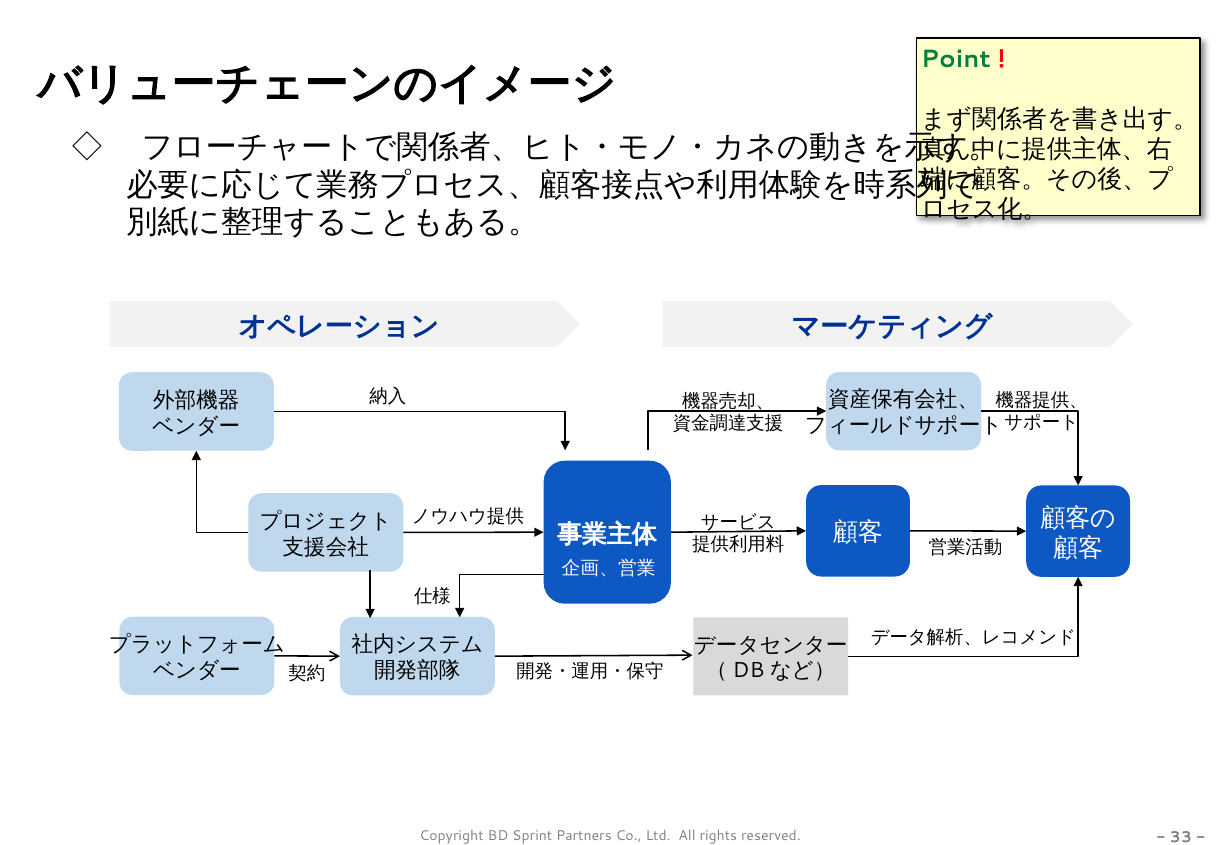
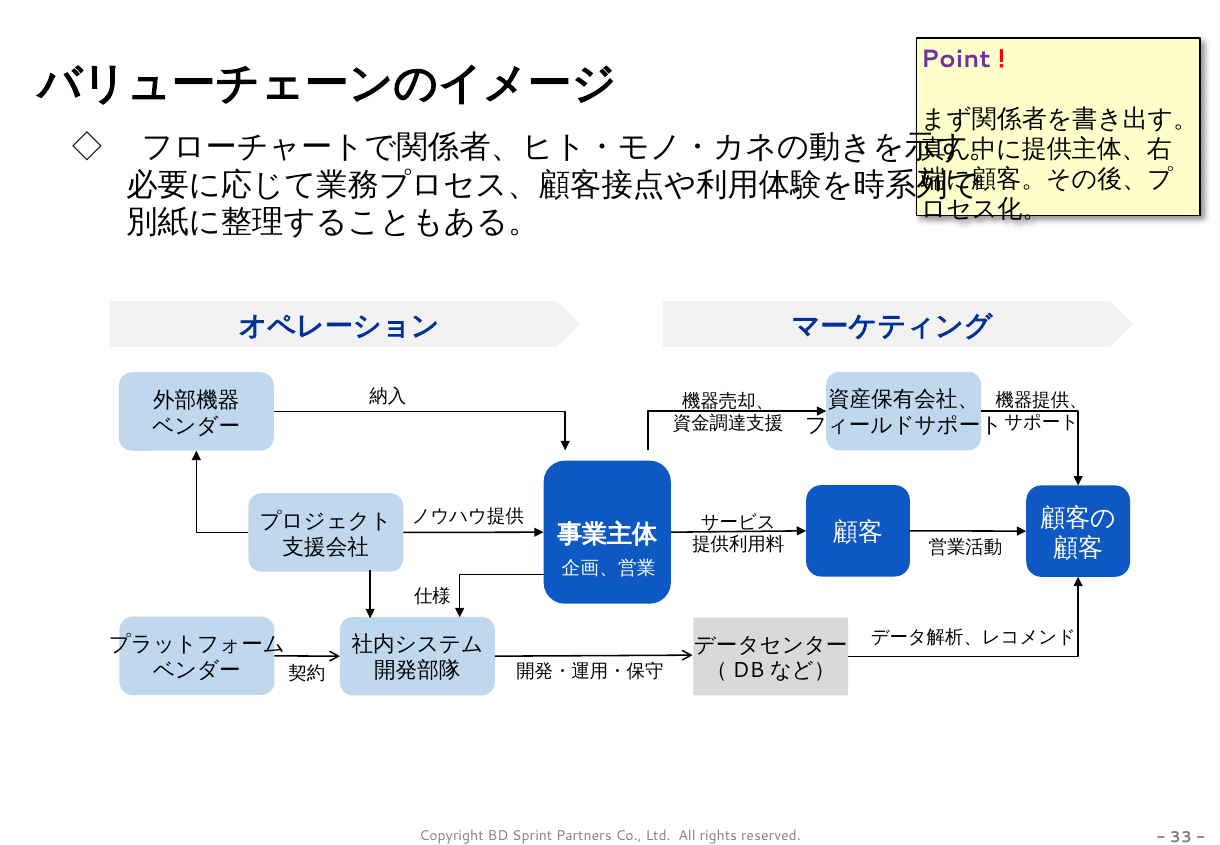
Point colour: green -> purple (956, 59)
